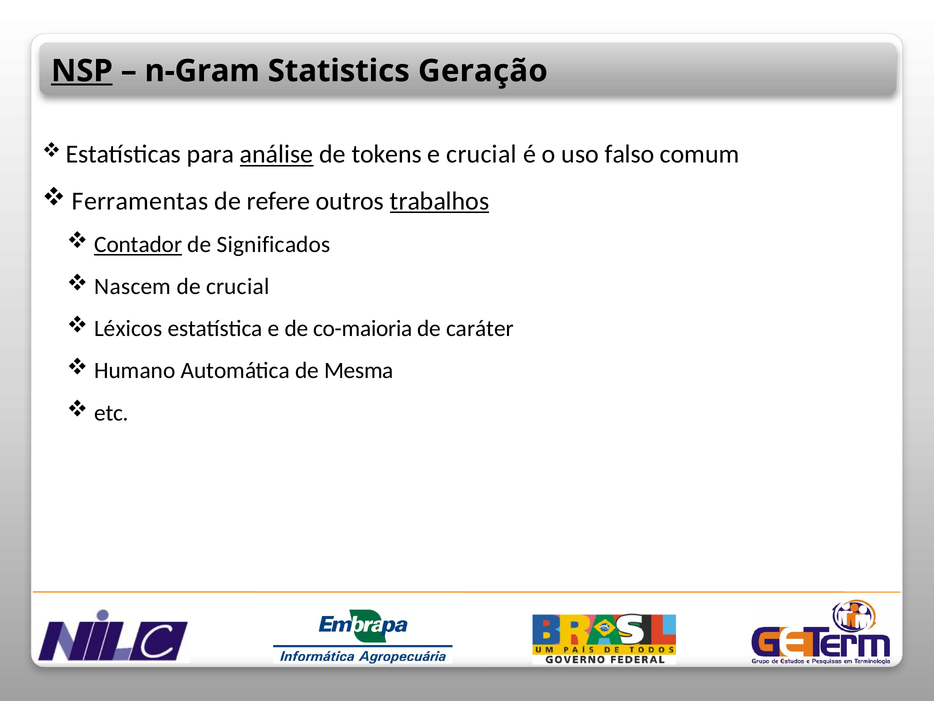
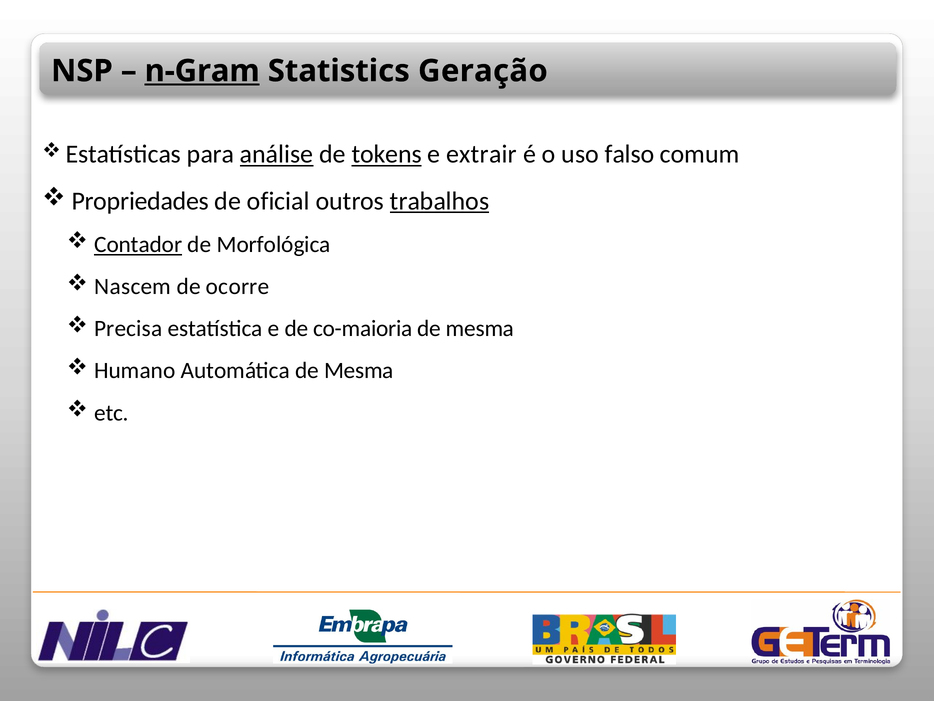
NSP underline: present -> none (82, 71)
n-Gram underline: none -> present (202, 71)
tokens underline: none -> present (387, 154)
e crucial: crucial -> extrair (482, 154)
Ferramentas: Ferramentas -> Propriedades (140, 201)
refere: refere -> oficial (278, 201)
Significados: Significados -> Morfológica (274, 244)
de crucial: crucial -> ocorre (238, 286)
Léxicos: Léxicos -> Precisa (128, 328)
caráter: caráter -> mesma (480, 328)
